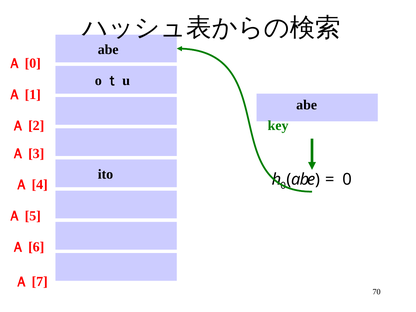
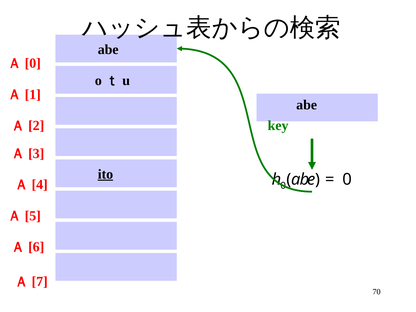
ito underline: none -> present (105, 174)
